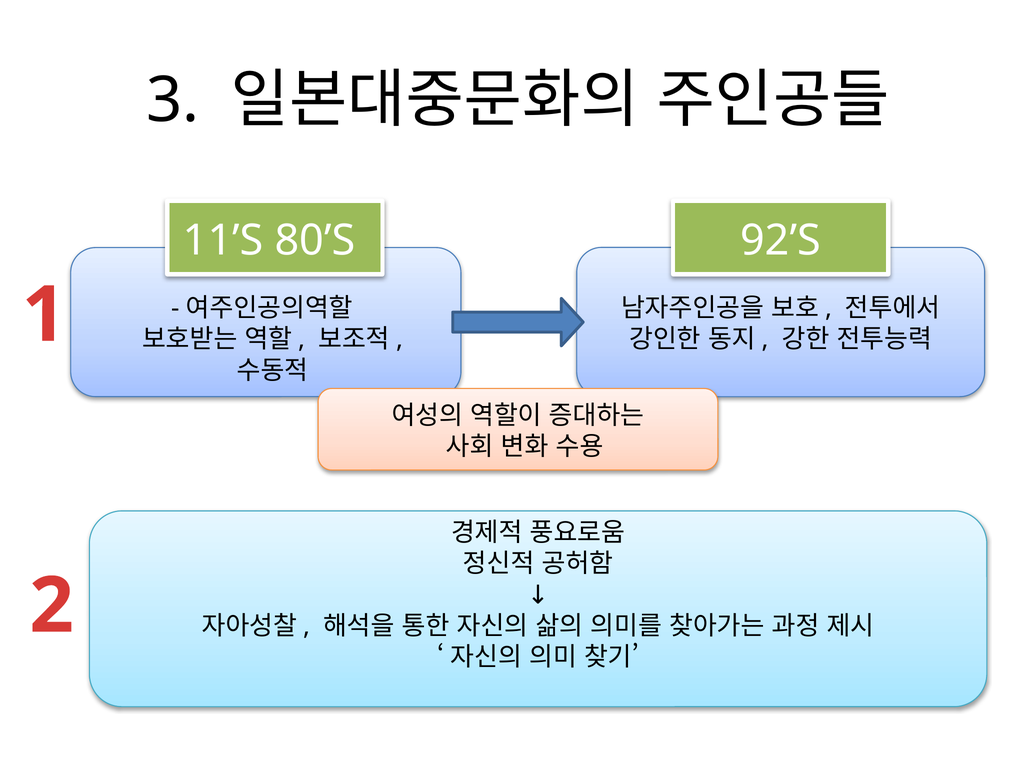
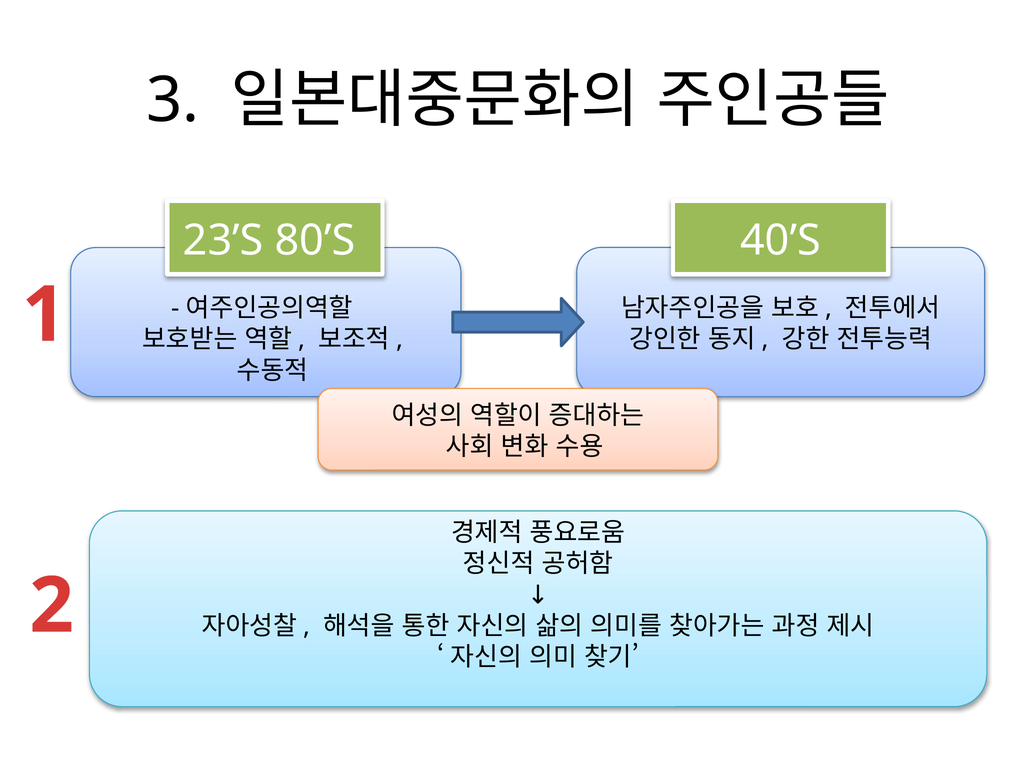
11’S: 11’S -> 23’S (223, 241)
92’S: 92’S -> 40’S (781, 241)
